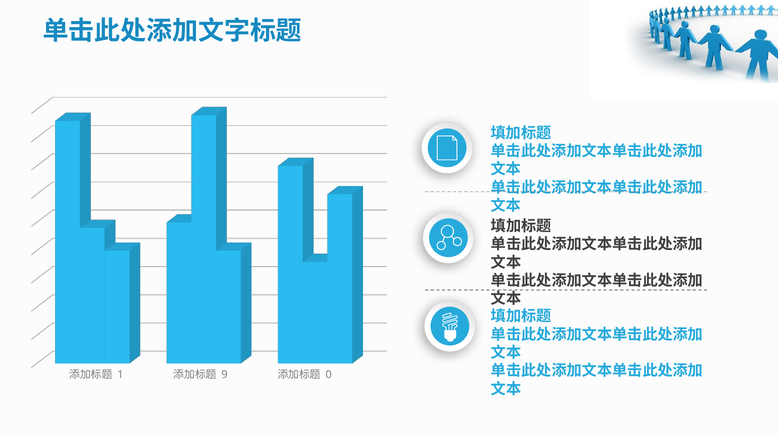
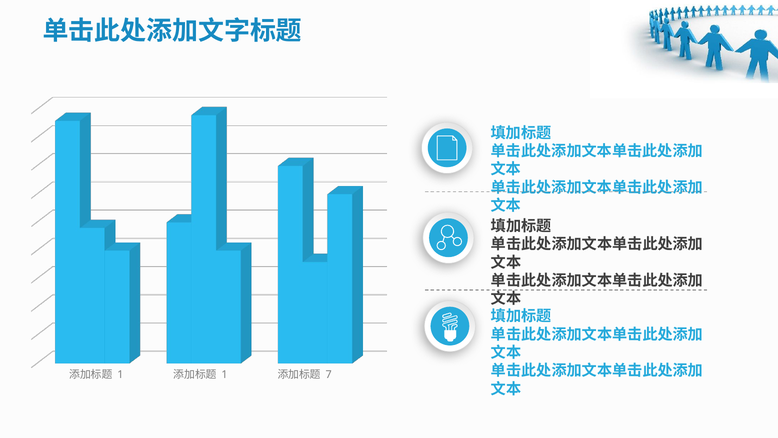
9: 9 -> 1 (225, 374)
0: 0 -> 7 (329, 374)
